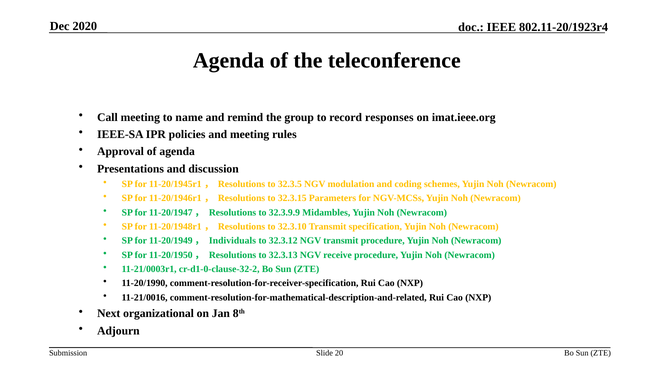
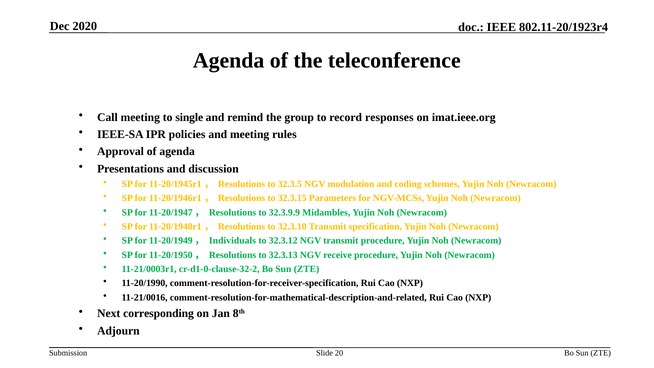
name: name -> single (189, 117)
organizational: organizational -> corresponding (159, 313)
